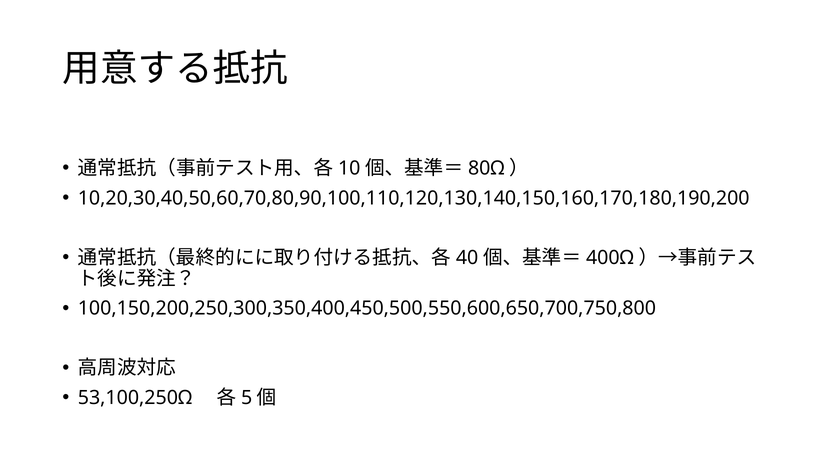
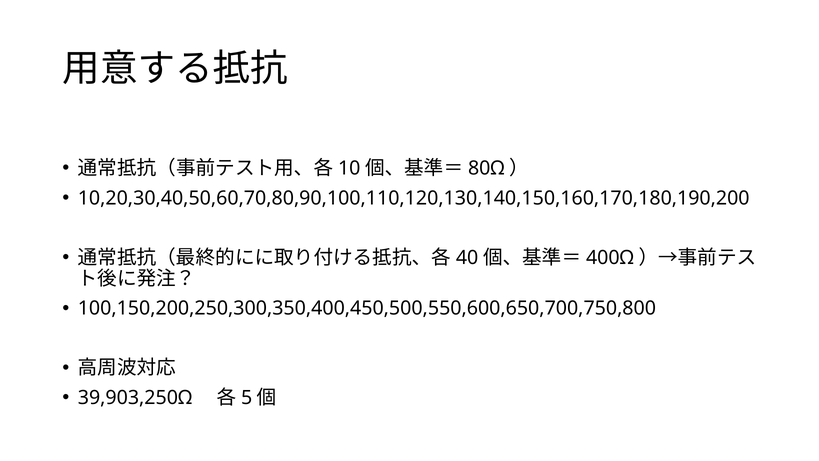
53,100,250Ω: 53,100,250Ω -> 39,903,250Ω (135, 397)
